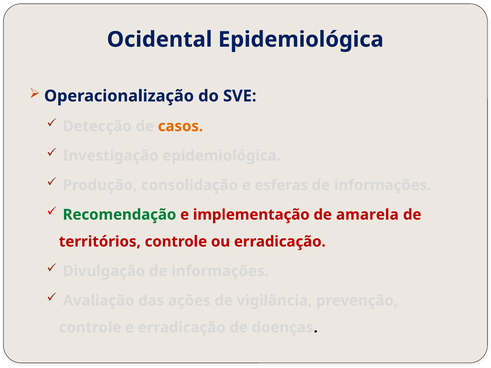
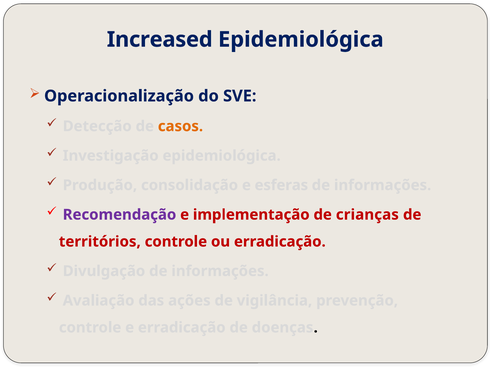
Ocidental: Ocidental -> Increased (160, 40)
Recomendação colour: green -> purple (119, 215)
amarela: amarela -> crianças (367, 215)
